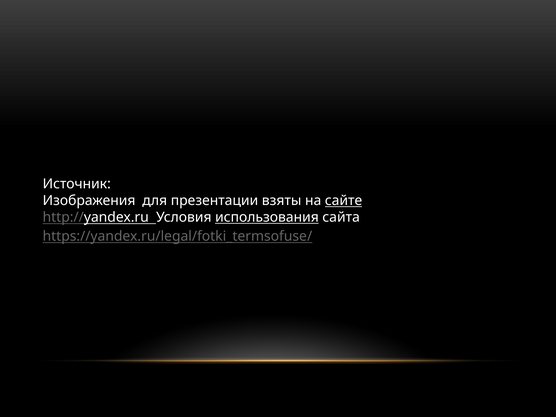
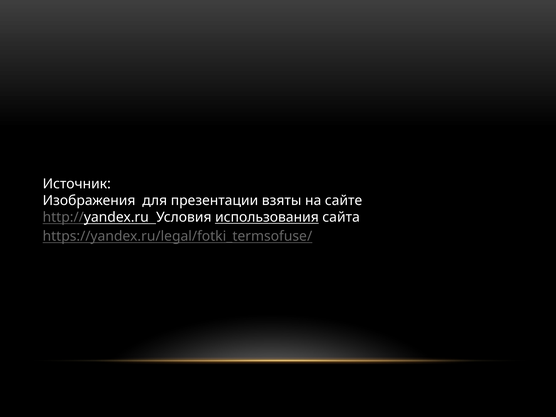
сайте underline: present -> none (344, 201)
